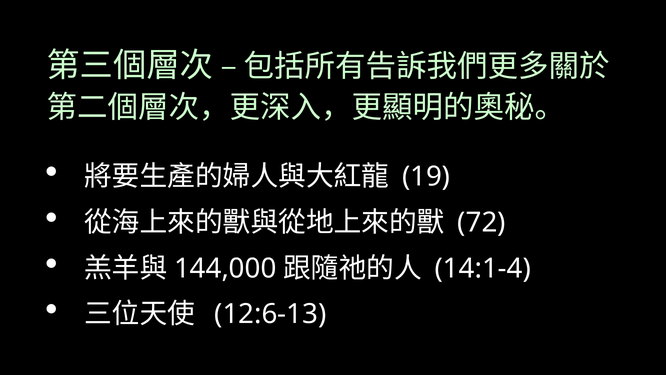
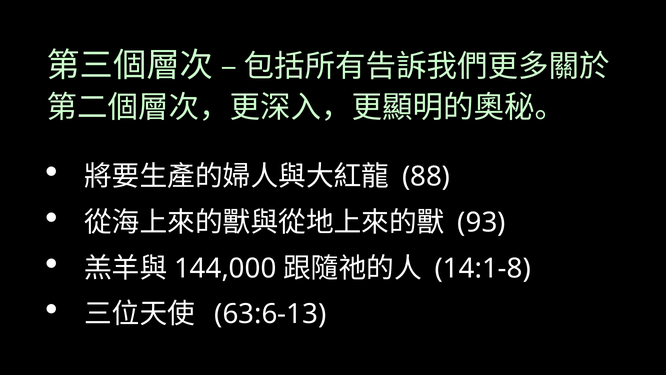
19: 19 -> 88 (426, 177)
72: 72 -> 93 (482, 222)
14:1-4: 14:1-4 -> 14:1-8 (483, 268)
12:6-13: 12:6-13 -> 63:6-13 (270, 314)
